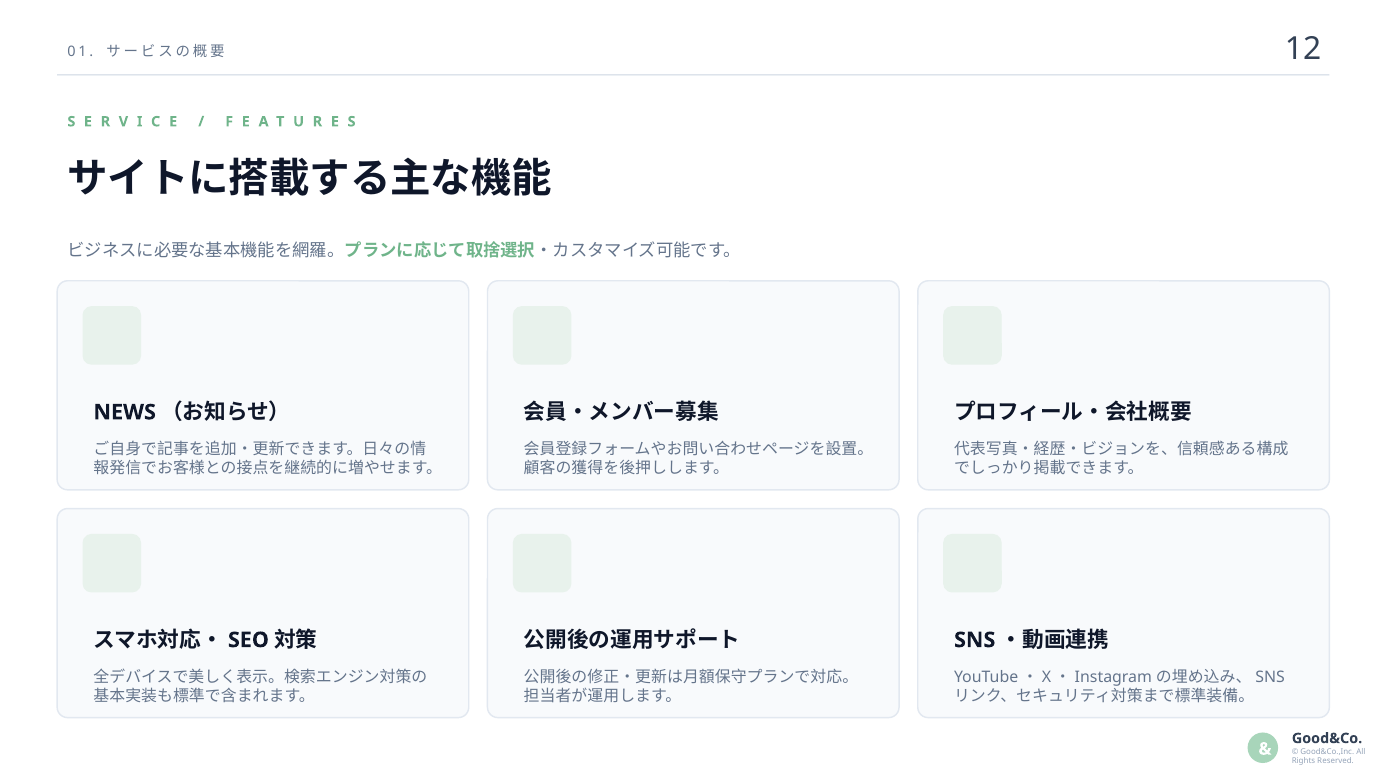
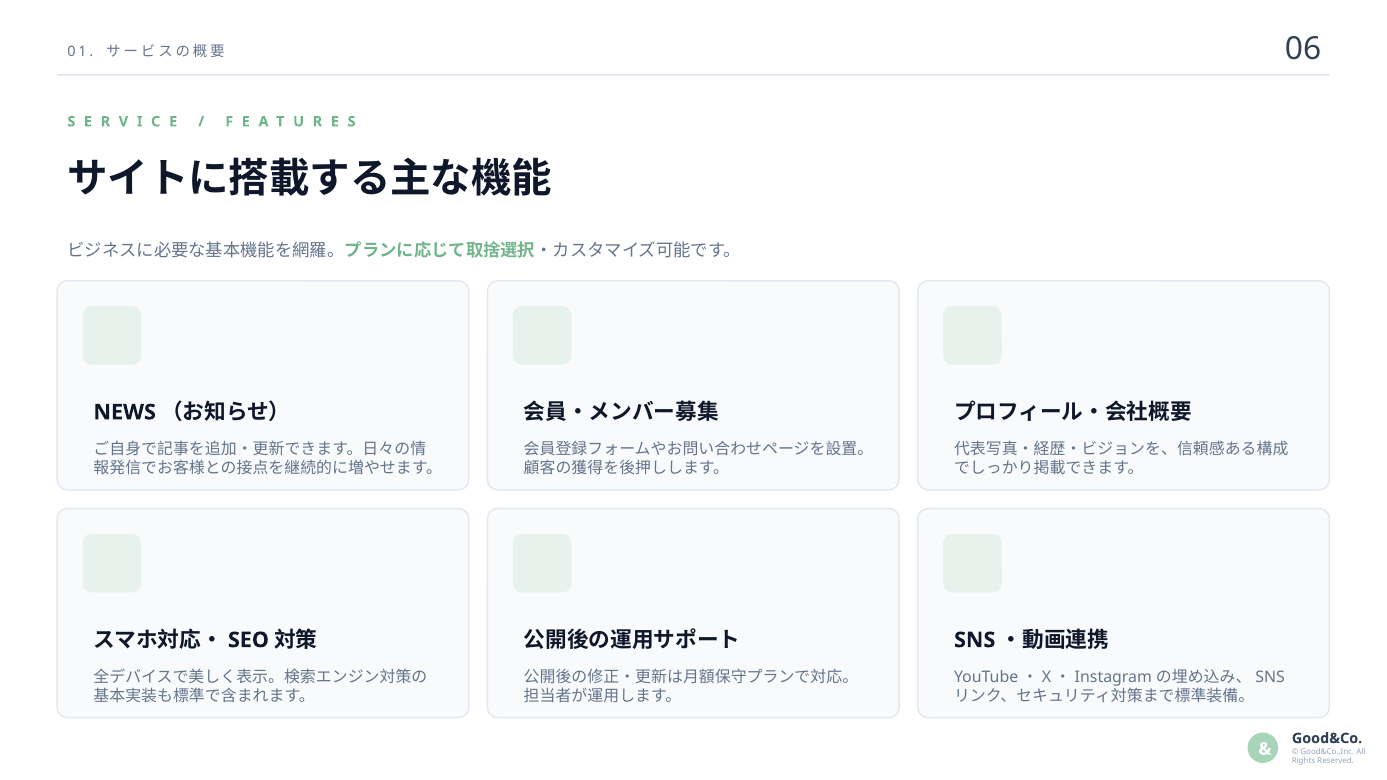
12: 12 -> 06 (1303, 49)
